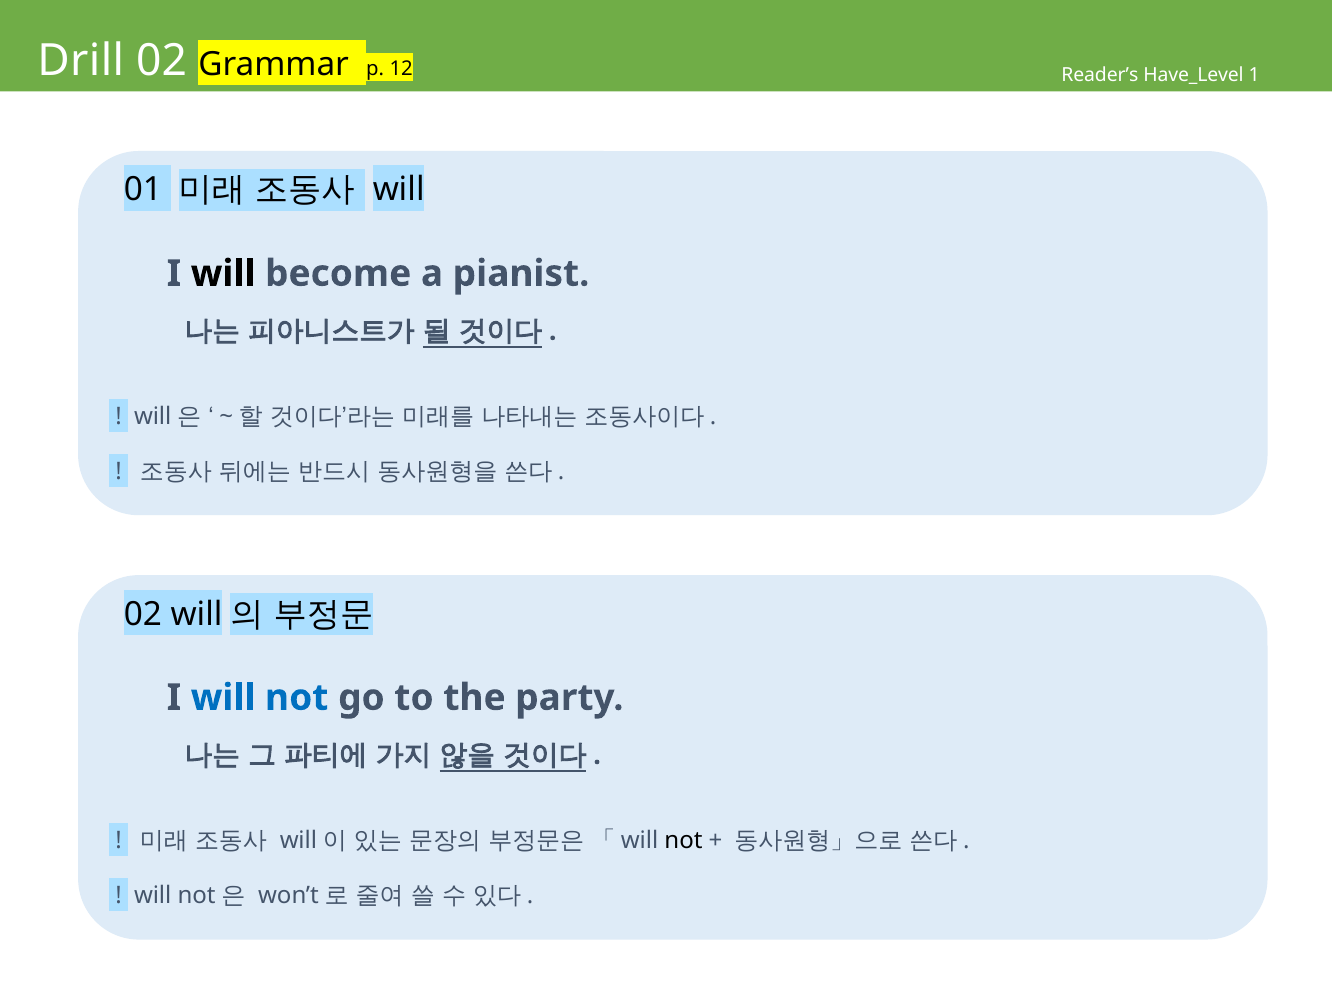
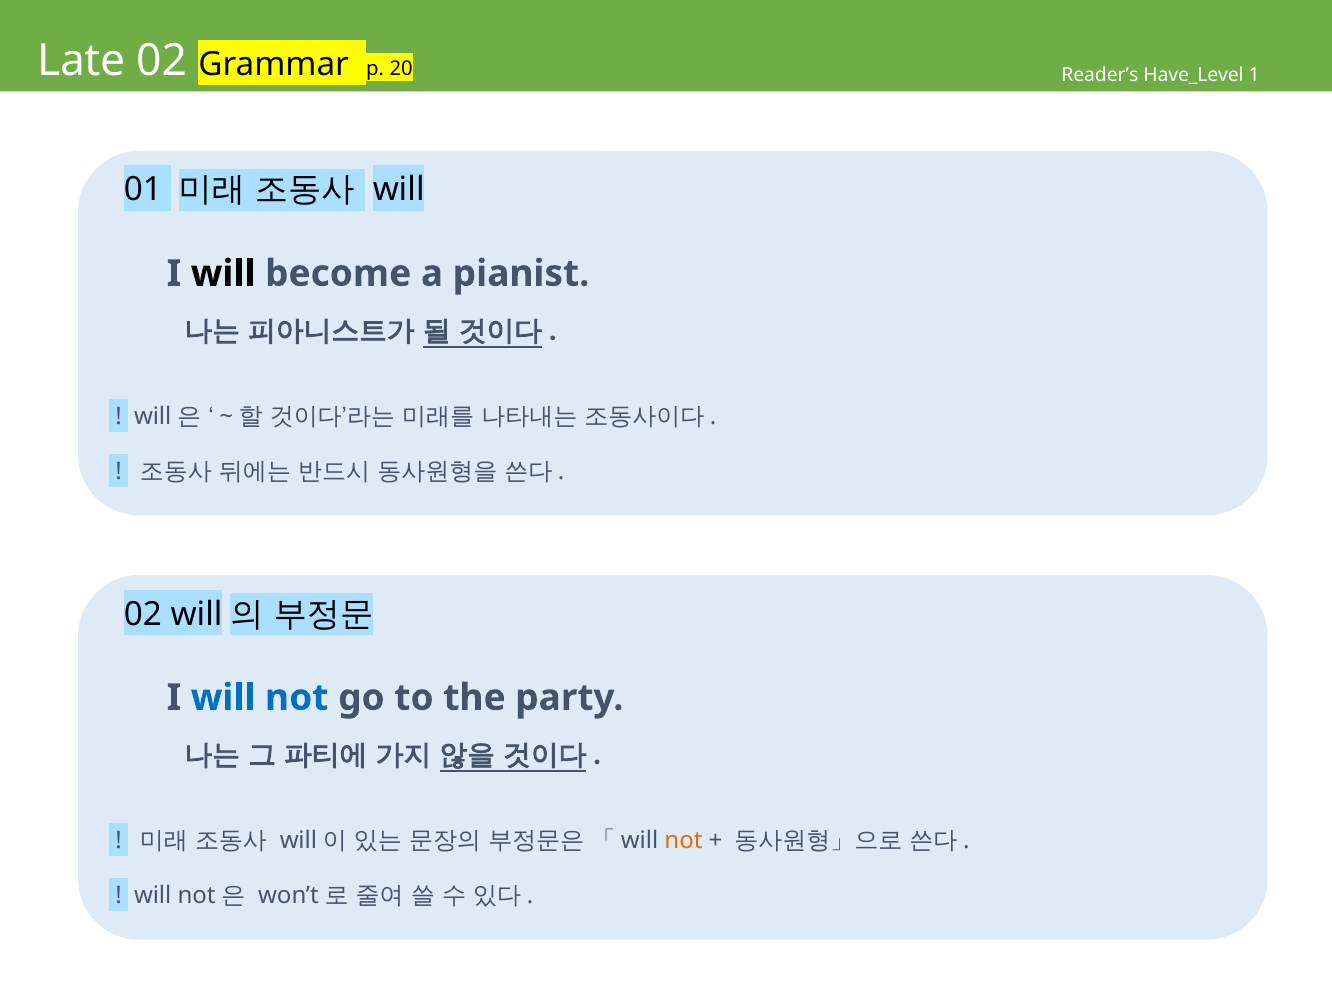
Drill: Drill -> Late (81, 60)
12: 12 -> 20 (401, 68)
not colour: black -> orange (683, 841)
